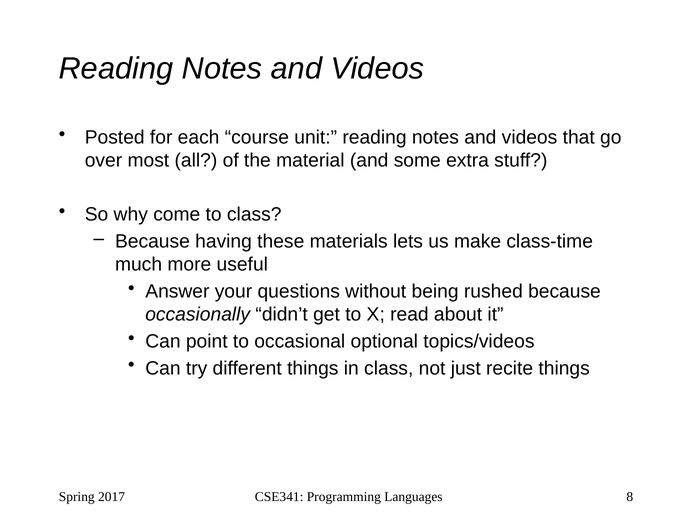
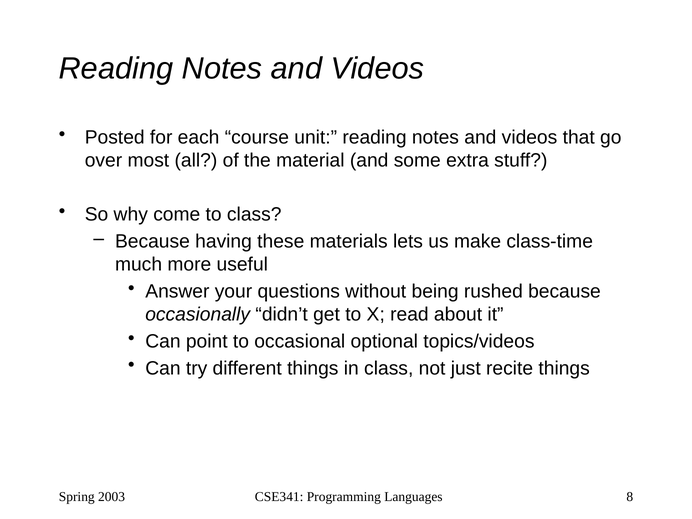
2017: 2017 -> 2003 (112, 497)
